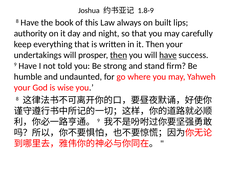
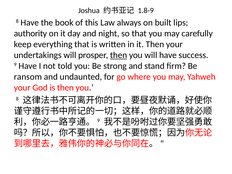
have underline: present -> none (168, 55)
humble: humble -> ransom (28, 77)
is wise: wise -> then (66, 88)
